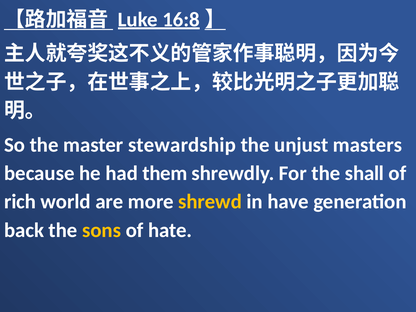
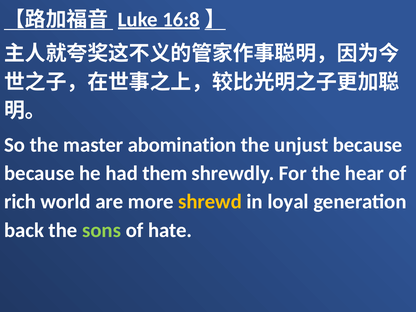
stewardship: stewardship -> abomination (182, 145)
unjust masters: masters -> because (368, 145)
shall: shall -> hear (364, 173)
have: have -> loyal (288, 202)
sons colour: yellow -> light green (102, 230)
